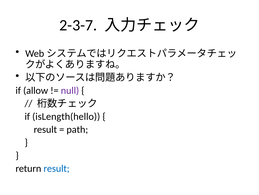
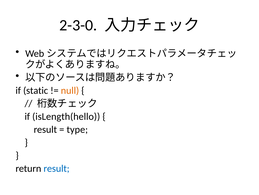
2-3-7: 2-3-7 -> 2-3-0 (78, 25)
allow: allow -> static (36, 90)
null colour: purple -> orange (70, 90)
path: path -> type (77, 129)
